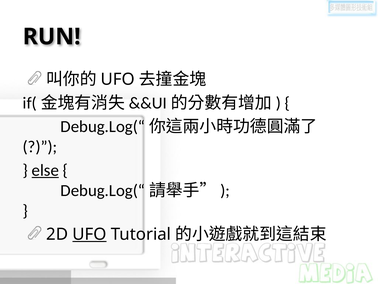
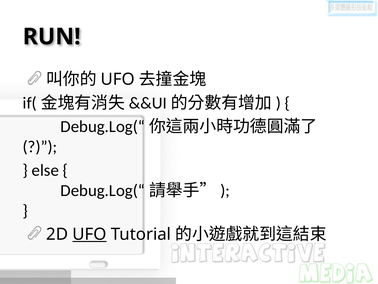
else underline: present -> none (45, 170)
